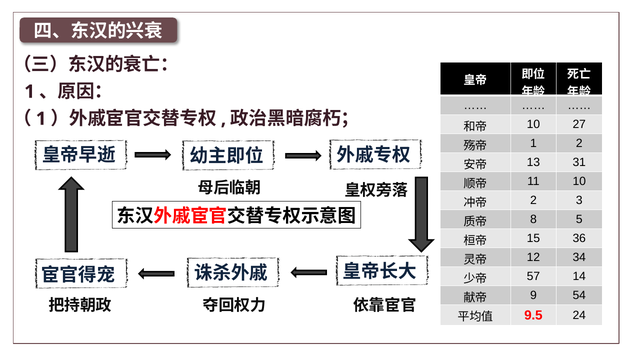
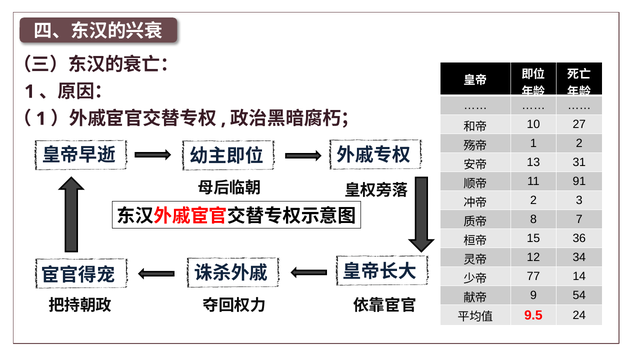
11 10: 10 -> 91 (579, 181)
5: 5 -> 7 (579, 219)
57: 57 -> 77 (533, 276)
